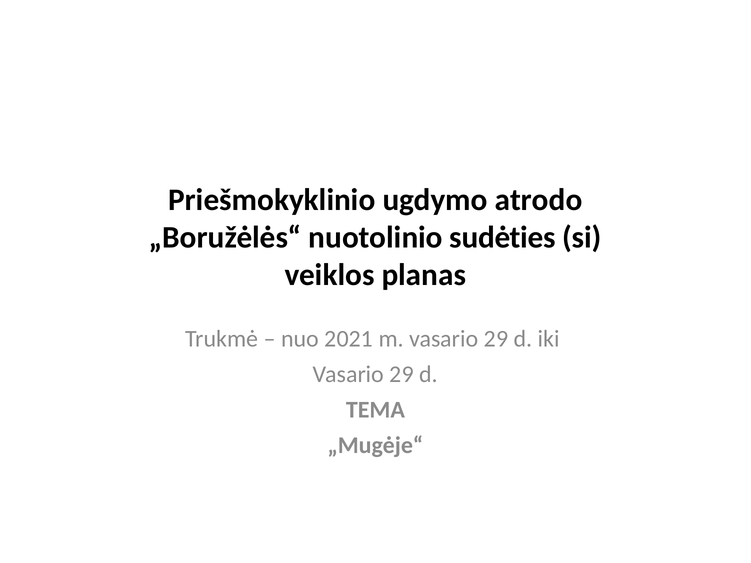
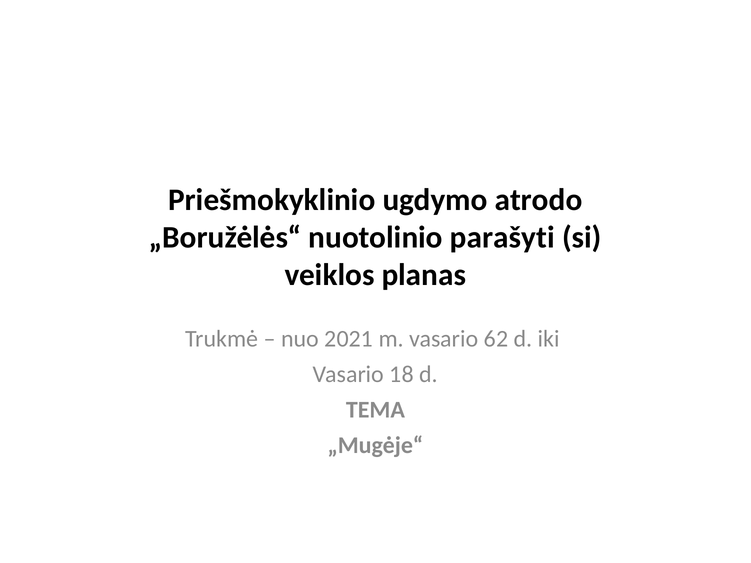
sudėties: sudėties -> parašyti (502, 238)
m vasario 29: 29 -> 62 (496, 339)
29: 29 -> 18 (402, 374)
